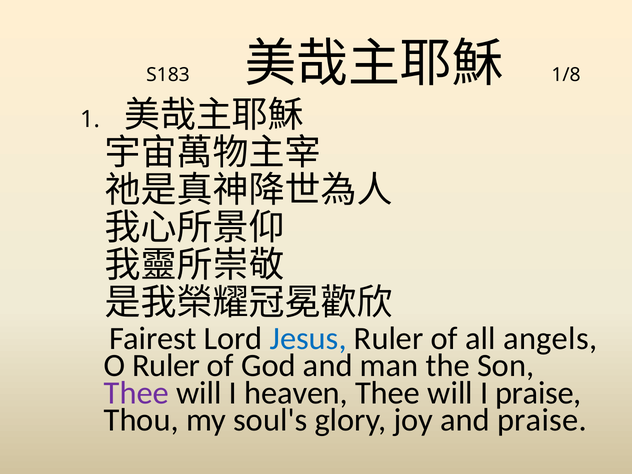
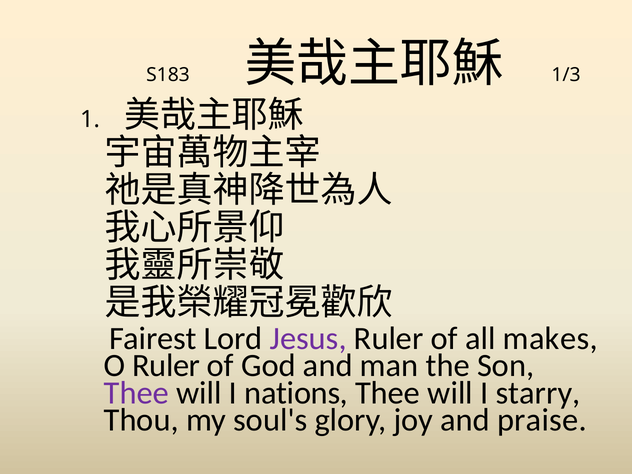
1/8: 1/8 -> 1/3 (566, 75)
Jesus colour: blue -> purple (308, 338)
angels: angels -> makes (550, 338)
heaven: heaven -> nations (296, 393)
I praise: praise -> starry (538, 393)
